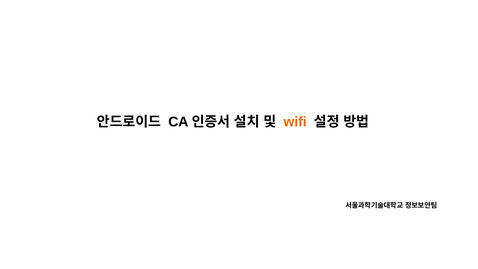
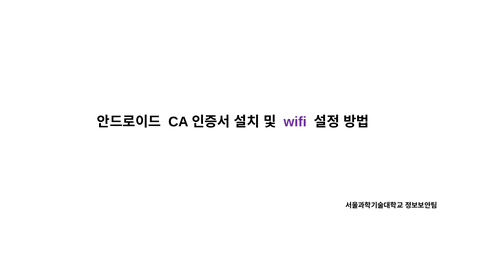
wifi colour: orange -> purple (295, 122)
